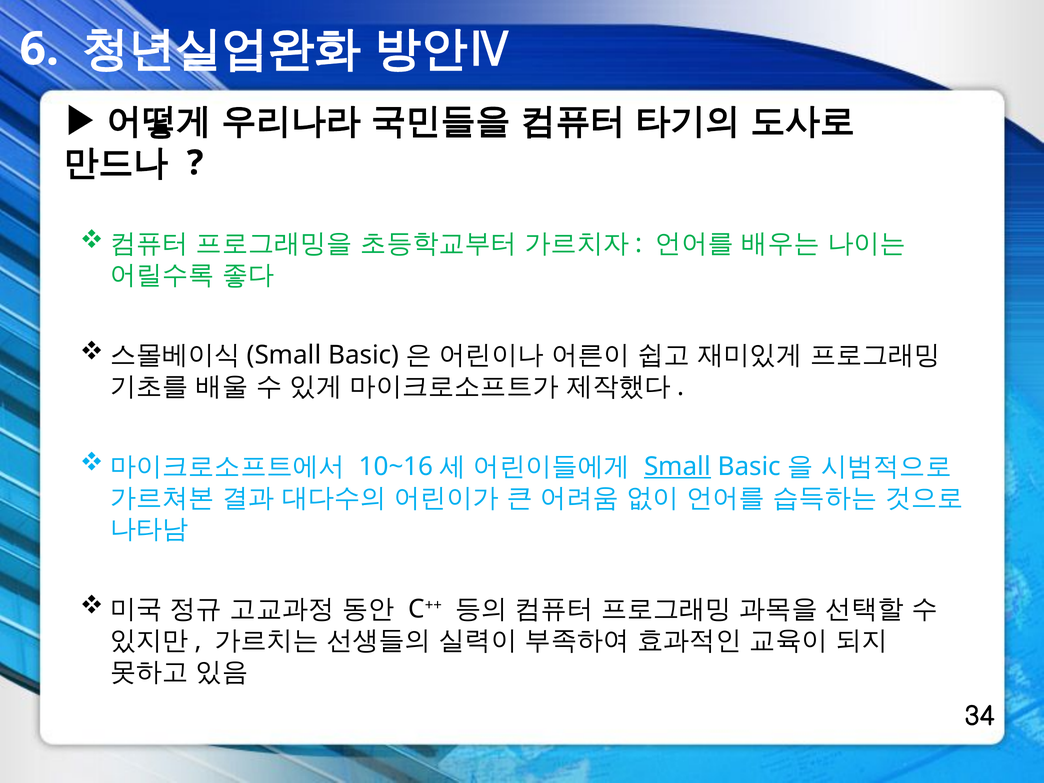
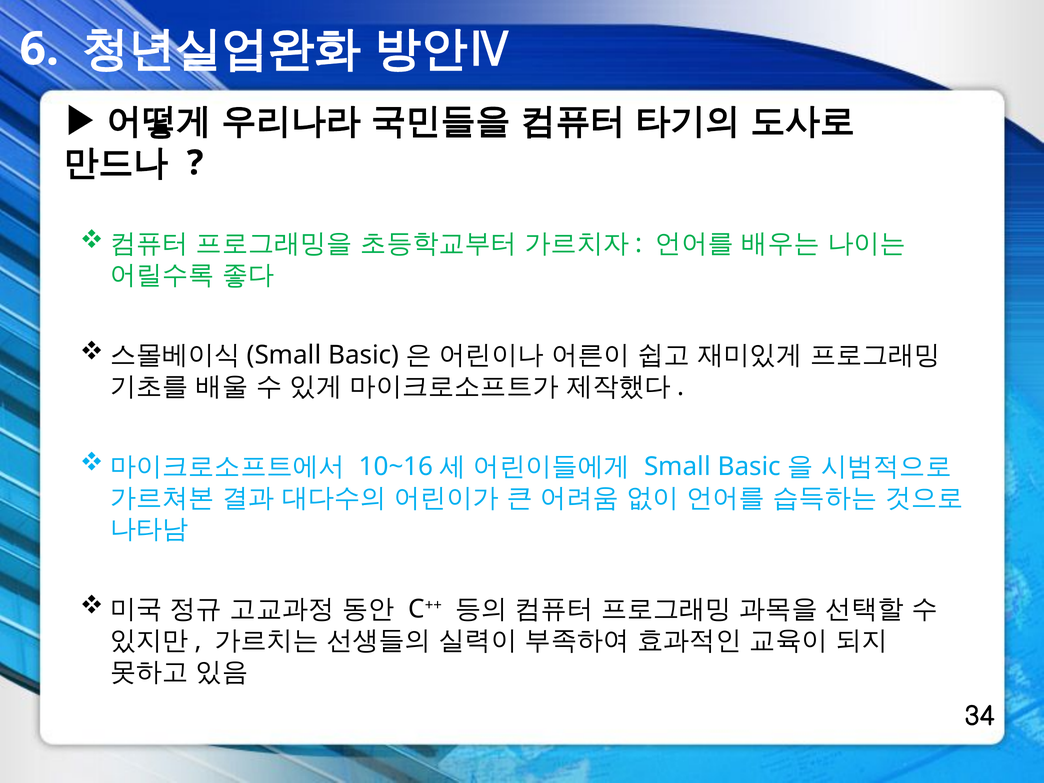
Small underline: present -> none (678, 467)
